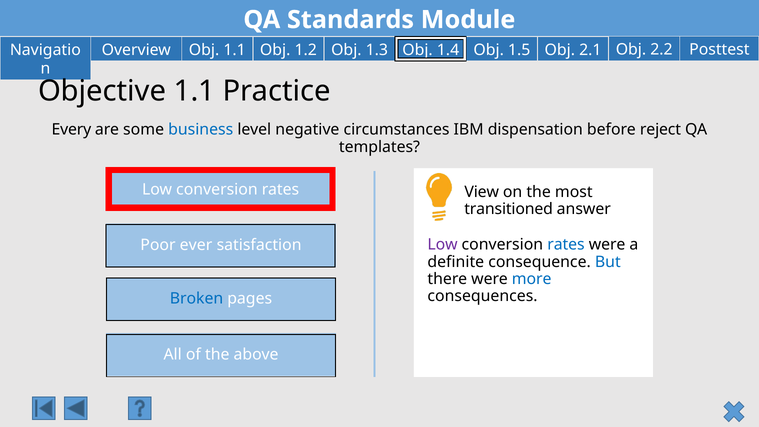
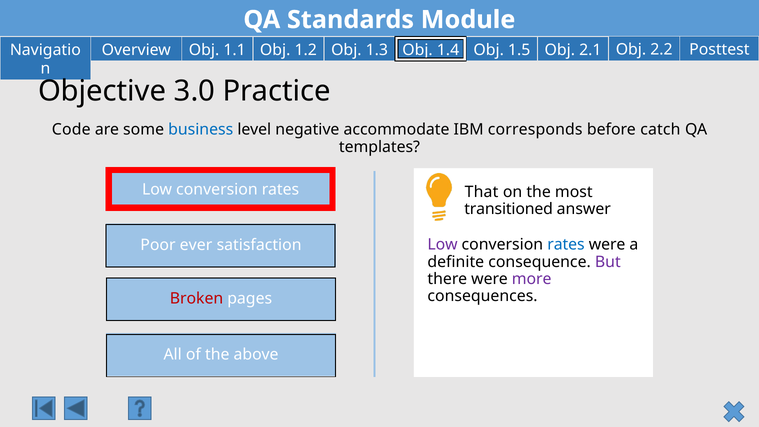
Objective 1.1: 1.1 -> 3.0 (194, 91)
Every: Every -> Code (71, 130)
circumstances: circumstances -> accommodate (397, 130)
dispensation: dispensation -> corresponds (535, 130)
reject: reject -> catch (660, 130)
View: View -> That (482, 192)
But colour: blue -> purple (608, 262)
more colour: blue -> purple (532, 279)
Broken colour: blue -> red (197, 299)
